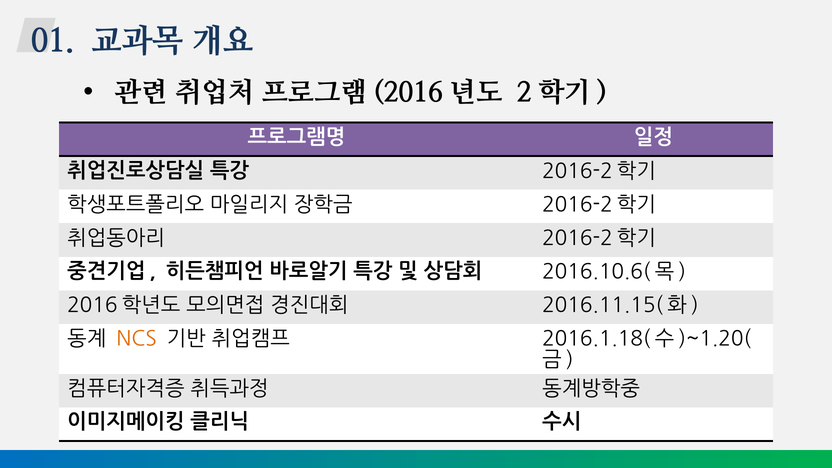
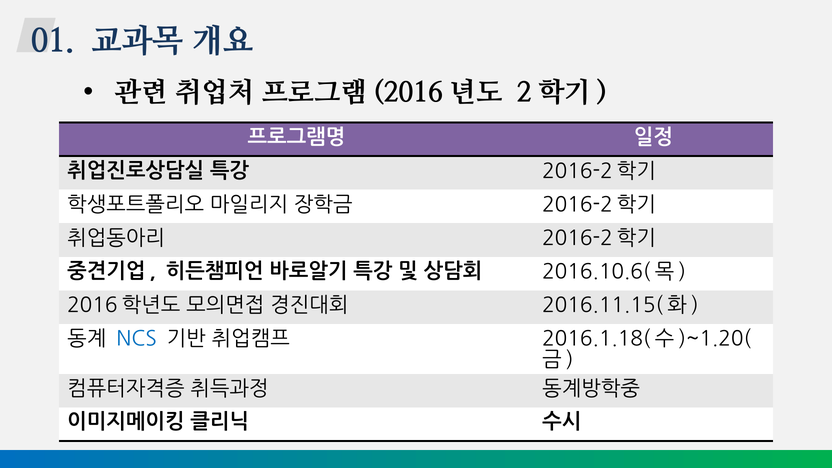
NCS colour: orange -> blue (137, 339)
